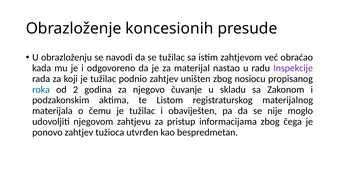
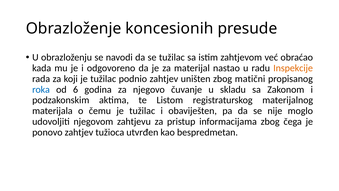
Inspekcije colour: purple -> orange (293, 68)
nosiocu: nosiocu -> matični (250, 79)
2: 2 -> 6 (76, 89)
